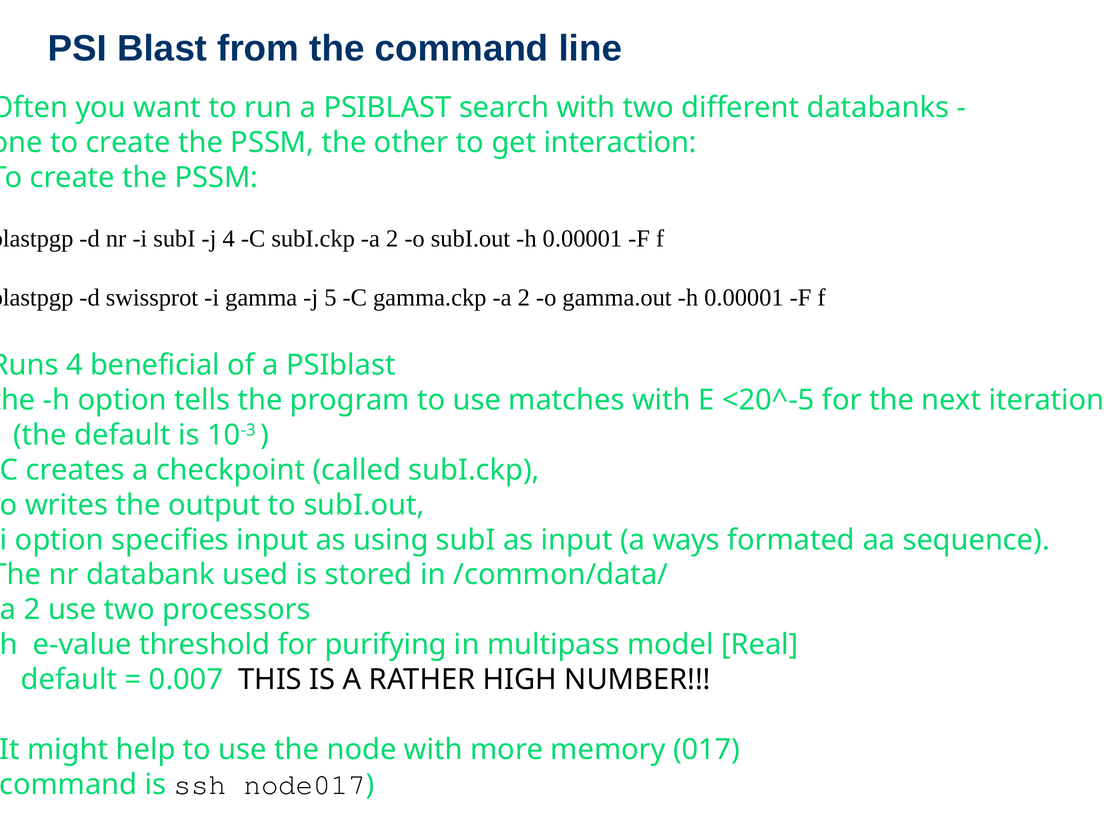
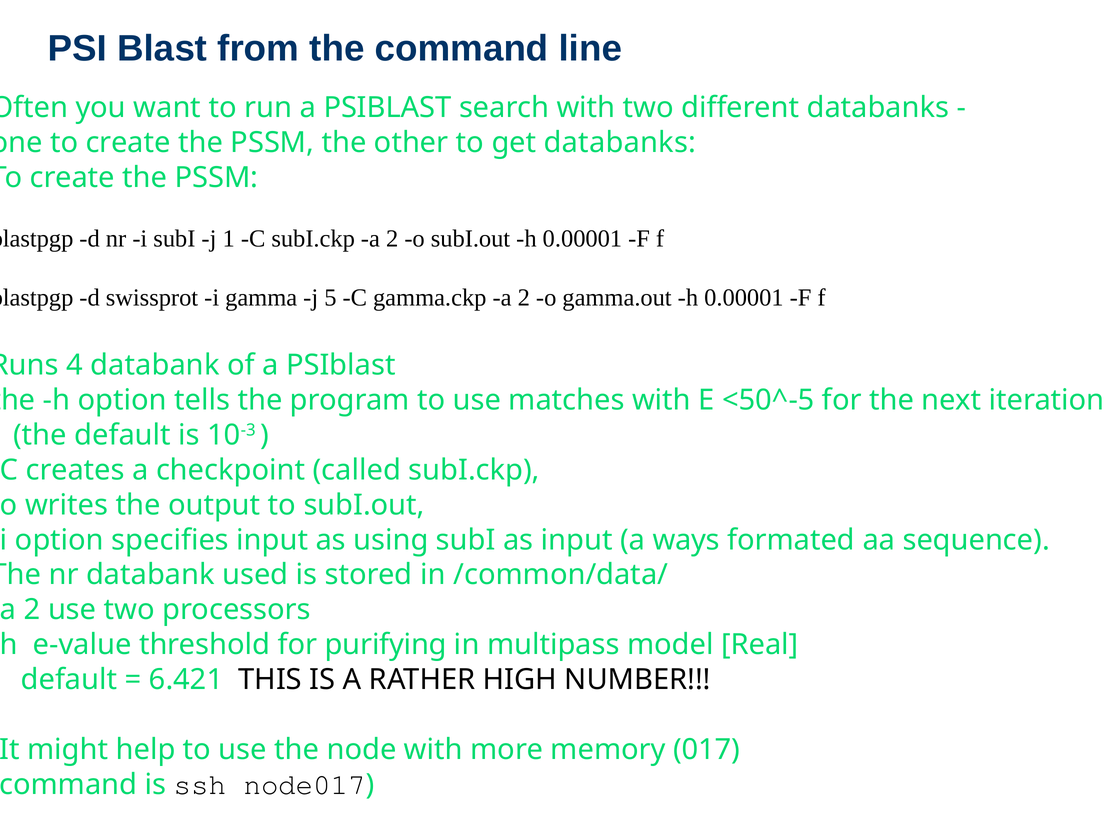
get interaction: interaction -> databanks (620, 143)
j 4: 4 -> 1 (229, 239)
4 beneficial: beneficial -> databank (155, 365)
<20^-5: <20^-5 -> <50^-5 (768, 400)
0.007: 0.007 -> 6.421 (186, 680)
